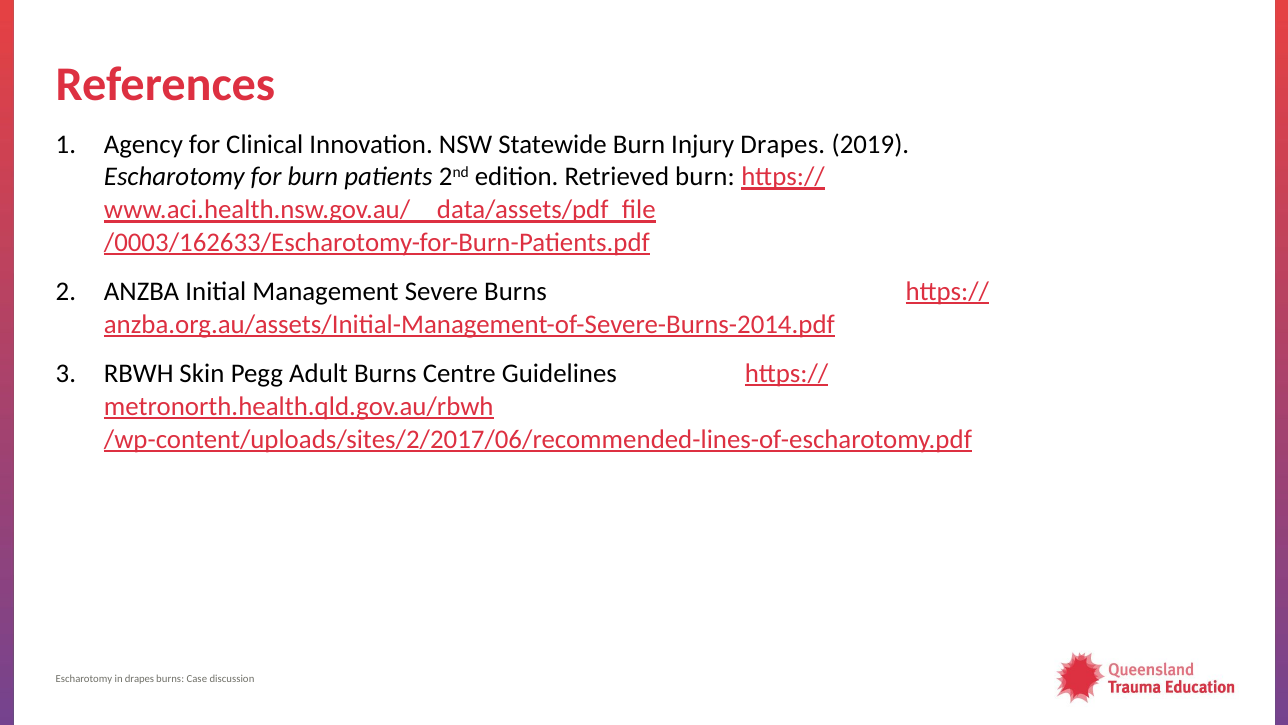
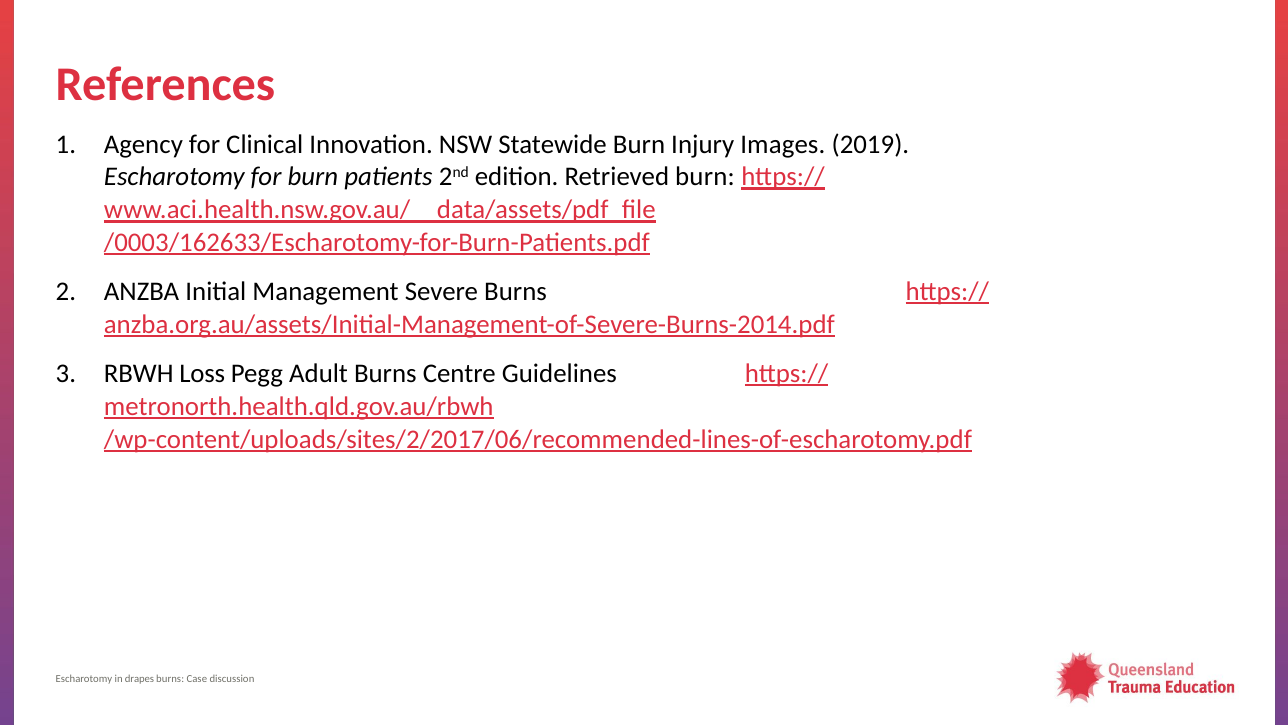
Injury Drapes: Drapes -> Images (783, 144)
Skin: Skin -> Loss (202, 373)
